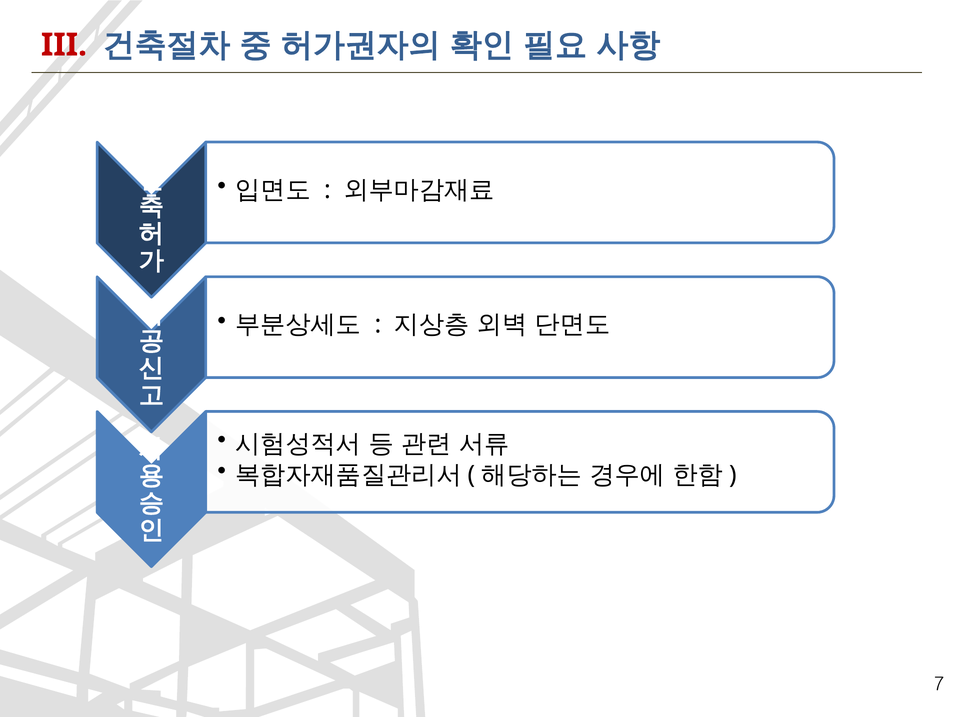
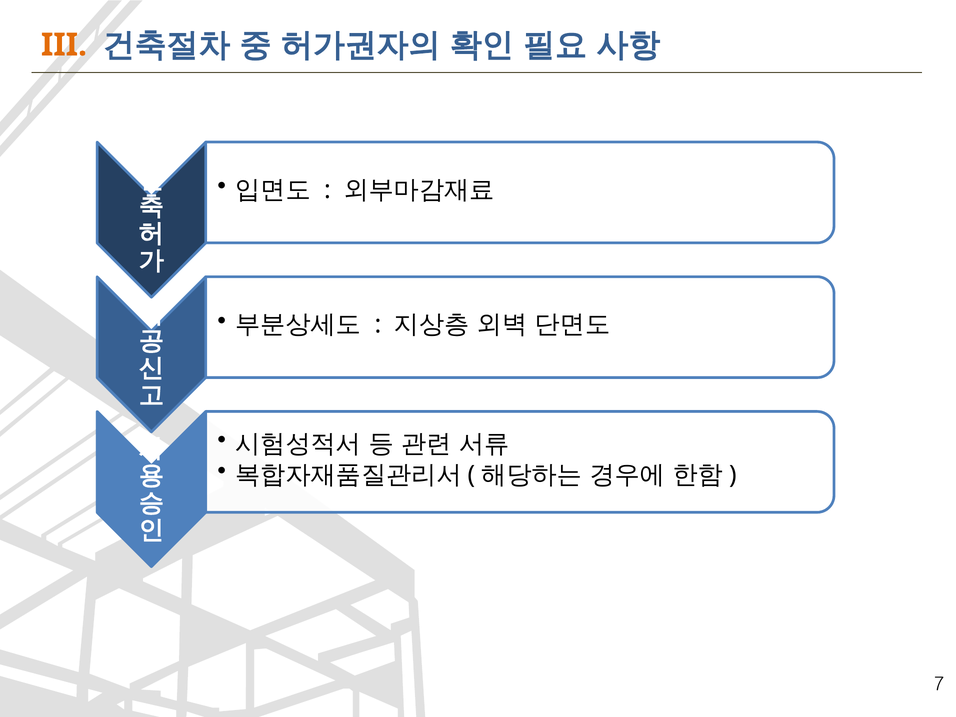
III colour: red -> orange (64, 45)
